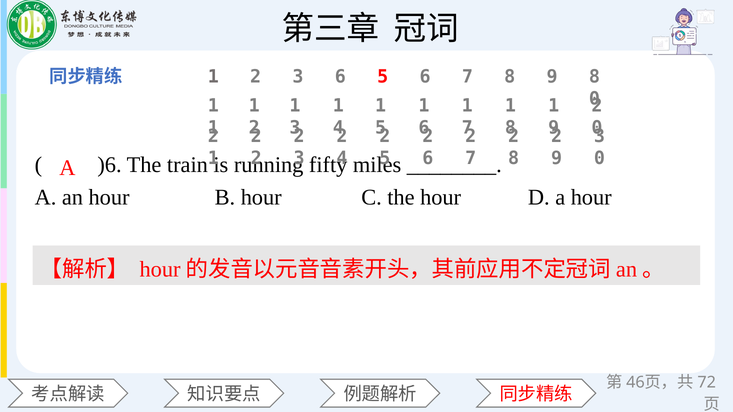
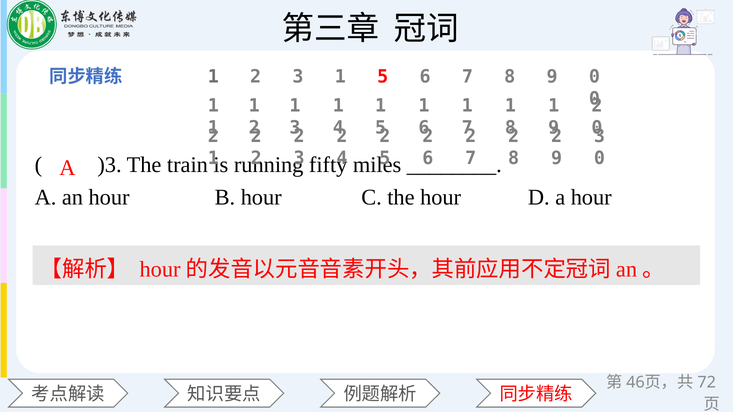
2 3 6: 6 -> 1 (340, 77)
9 8: 8 -> 0 (594, 77)
)6: )6 -> )3 (110, 165)
